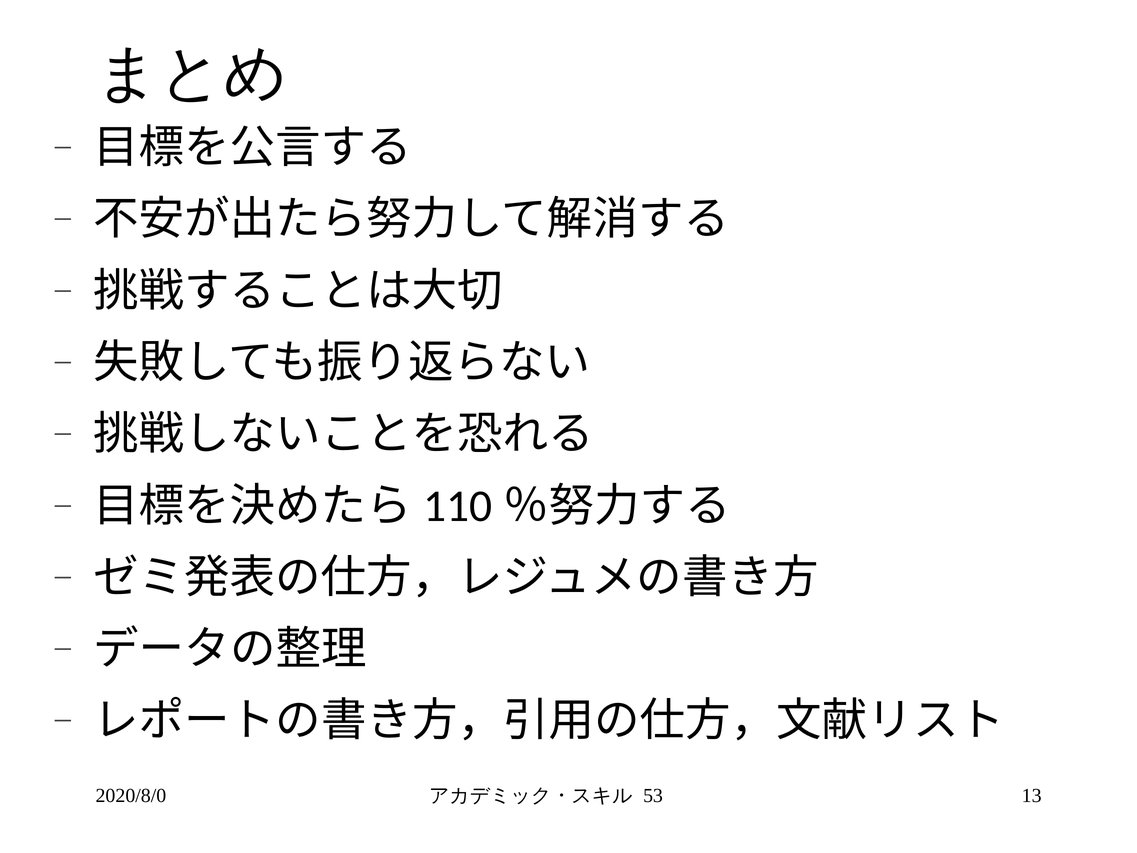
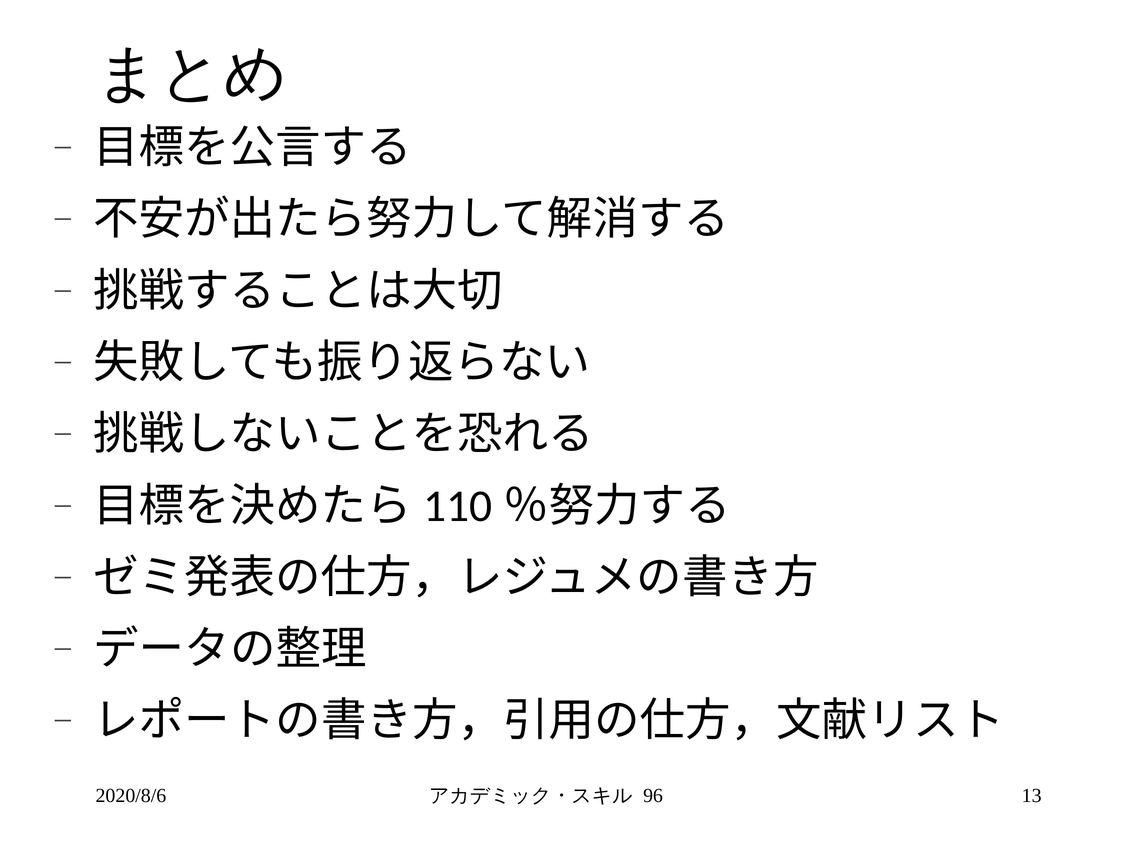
2020/8/0: 2020/8/0 -> 2020/8/6 (131, 795)
53: 53 -> 96 (653, 795)
